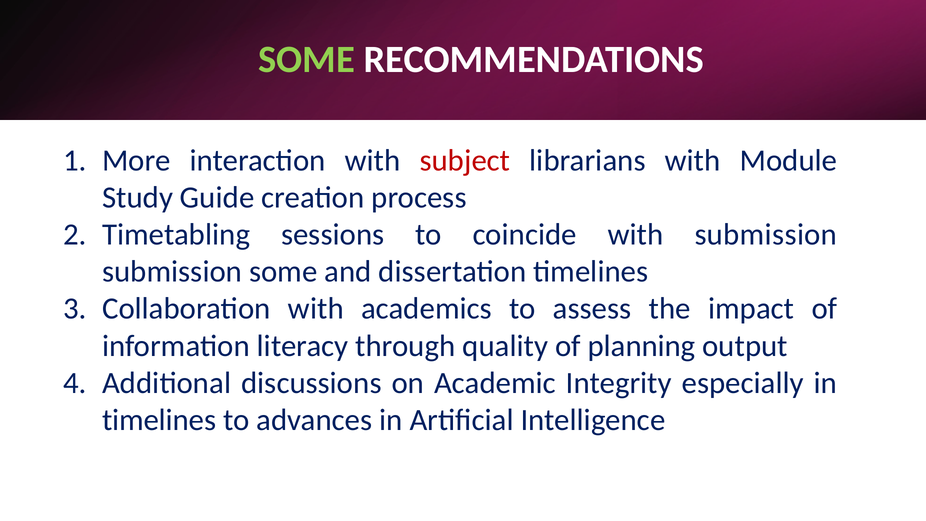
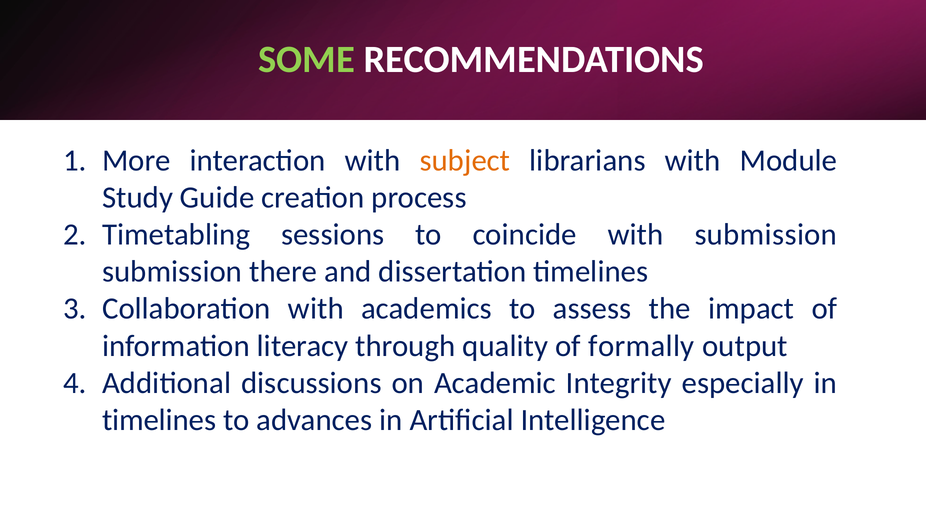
subject colour: red -> orange (465, 161)
submission some: some -> there (283, 272)
planning: planning -> formally (641, 346)
